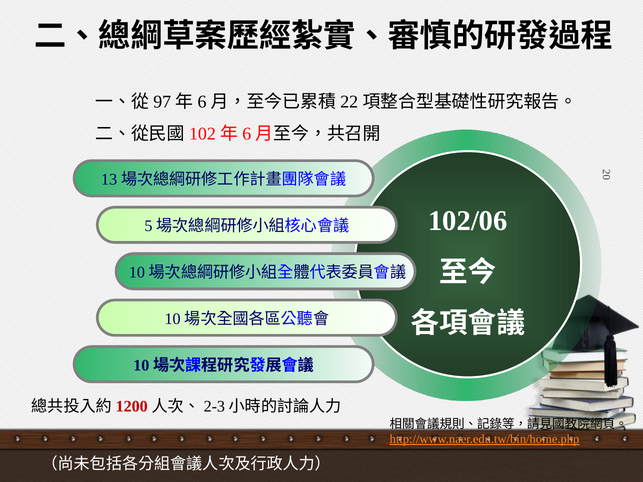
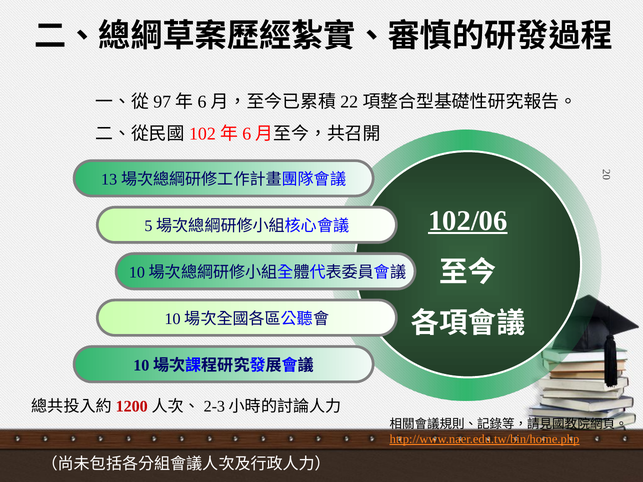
102/06 underline: none -> present (468, 221)
